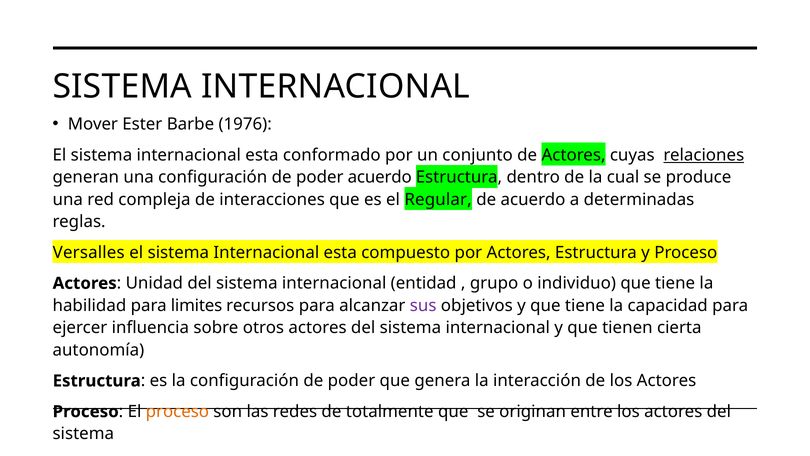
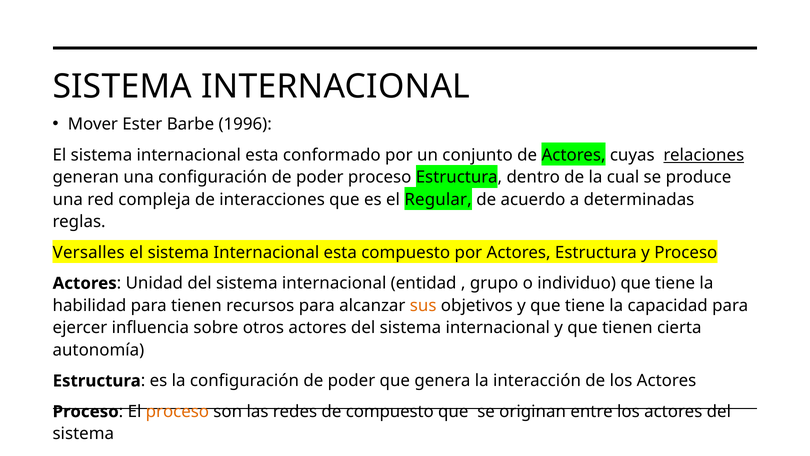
1976: 1976 -> 1996 (245, 124)
poder acuerdo: acuerdo -> proceso (380, 177)
para limites: limites -> tienen (196, 305)
sus colour: purple -> orange (423, 305)
de totalmente: totalmente -> compuesto (390, 411)
